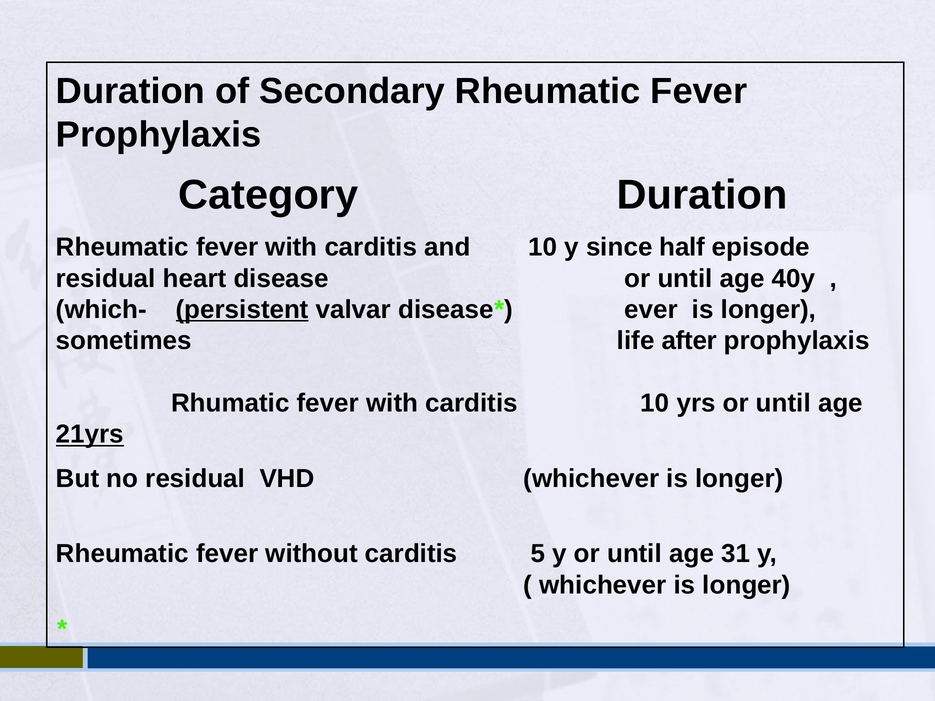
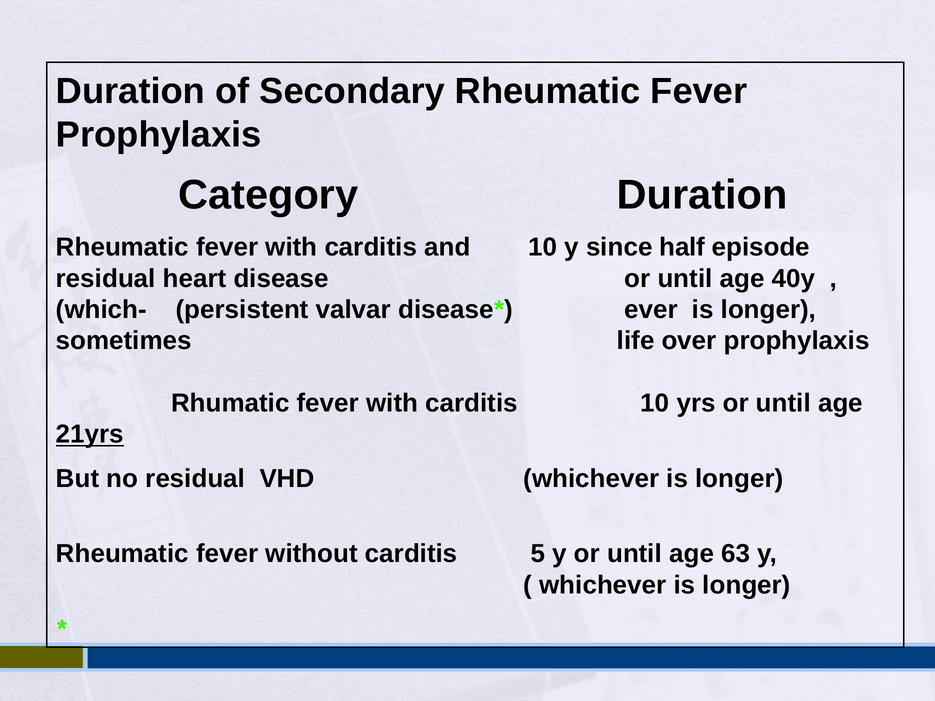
persistent underline: present -> none (242, 310)
after: after -> over (689, 341)
31: 31 -> 63 (736, 554)
